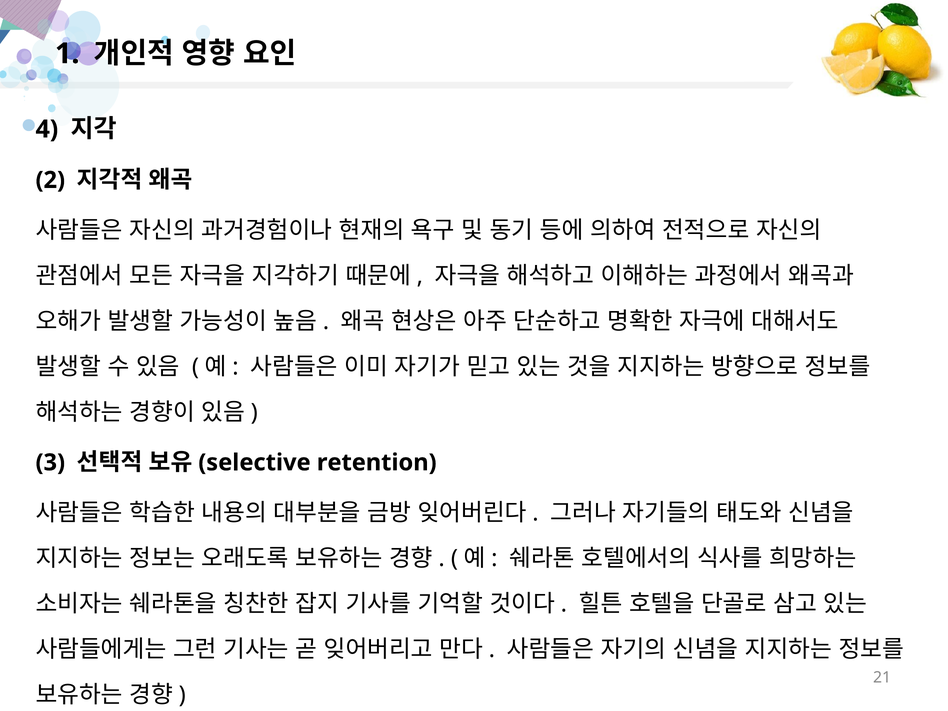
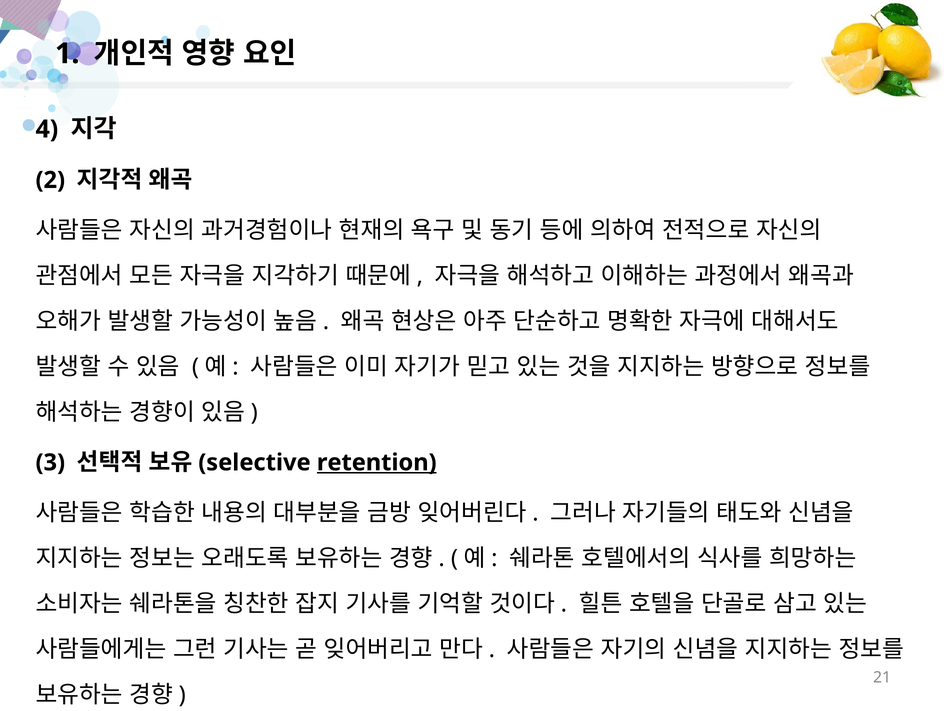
retention underline: none -> present (377, 463)
